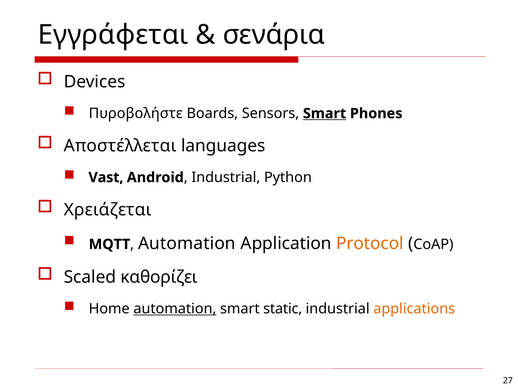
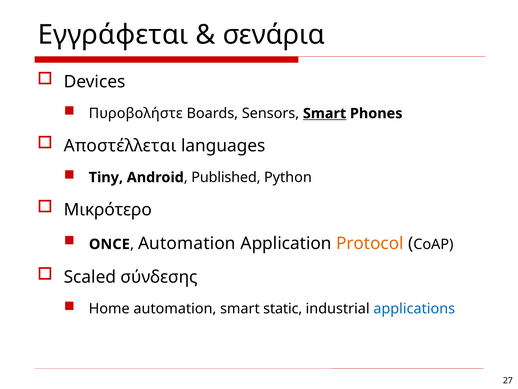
Vast: Vast -> Tiny (106, 177)
Industrial: Industrial -> Published (226, 177)
Χρειάζεται: Χρειάζεται -> Μικρότερo (108, 209)
ΜQTT: ΜQTT -> ONCE (109, 244)
καθορίζει: καθορίζει -> σύνδεσης (159, 277)
automation underline: present -> none (175, 308)
applications colour: orange -> blue (414, 308)
